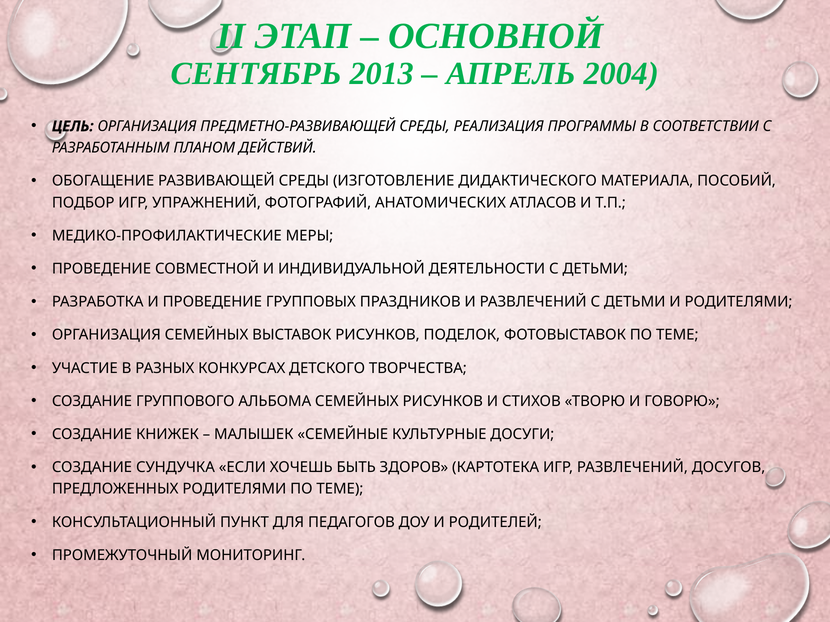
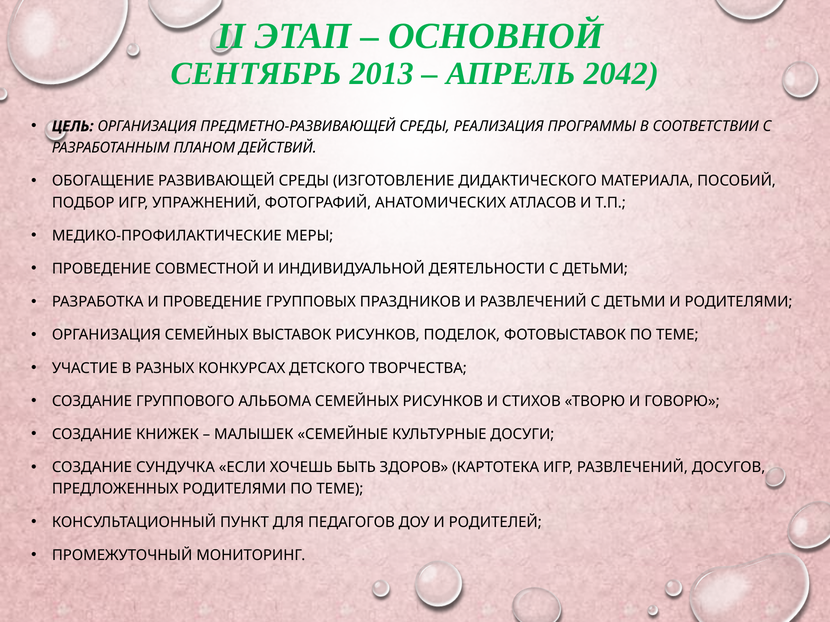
2004: 2004 -> 2042 (621, 73)
